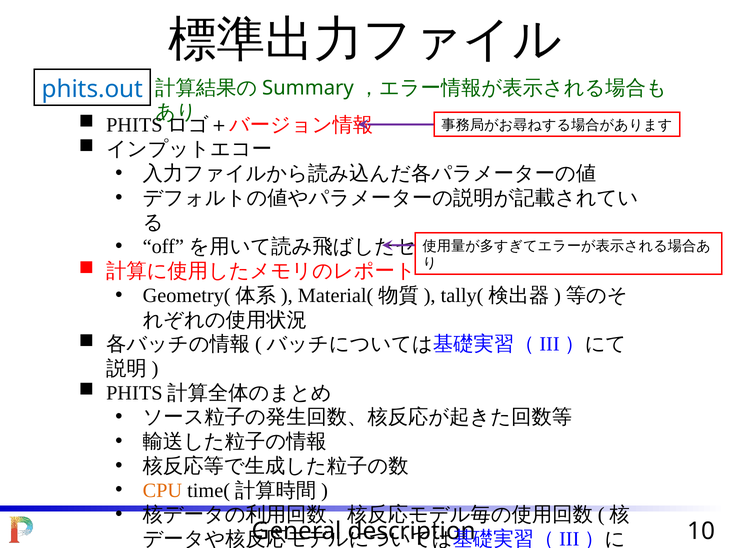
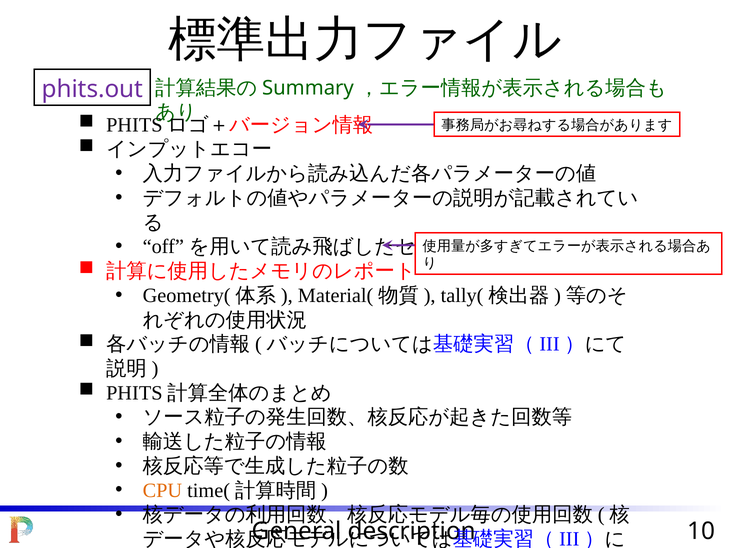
phits.out colour: blue -> purple (92, 89)
